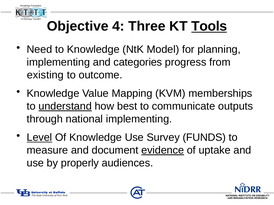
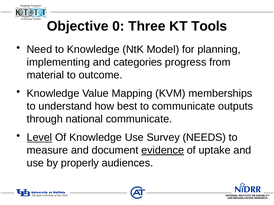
4: 4 -> 0 (118, 26)
Tools underline: present -> none (209, 26)
existing: existing -> material (45, 75)
understand underline: present -> none (65, 106)
national implementing: implementing -> communicate (139, 119)
FUNDS: FUNDS -> NEEDS (204, 138)
